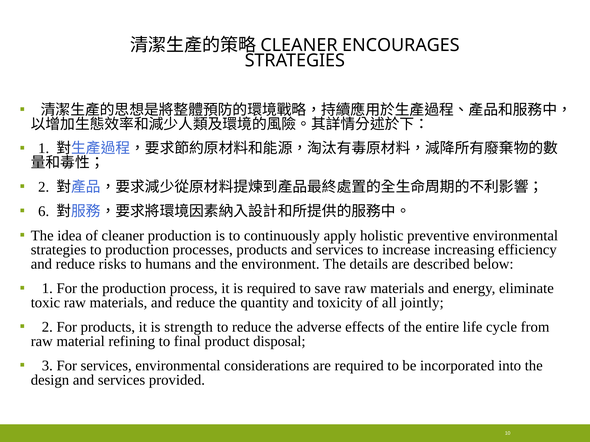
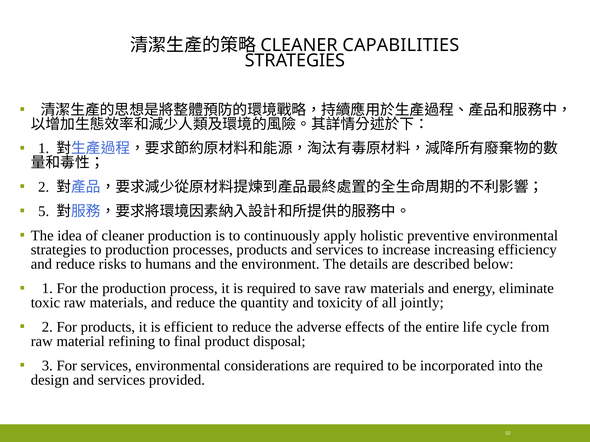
ENCOURAGES: ENCOURAGES -> CAPABILITIES (401, 45)
6: 6 -> 5 (44, 211)
strength: strength -> efficient (189, 327)
